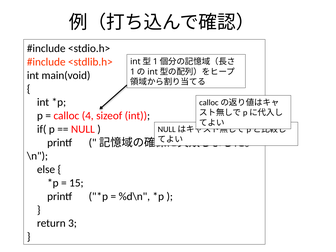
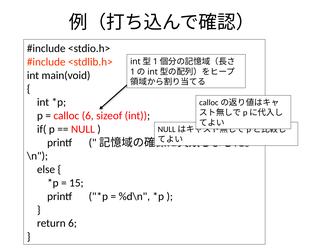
calloc 4: 4 -> 6 (88, 116)
return 3: 3 -> 6 (73, 223)
